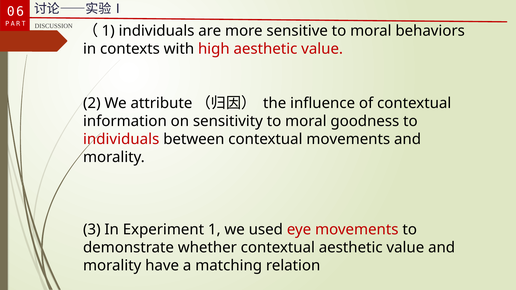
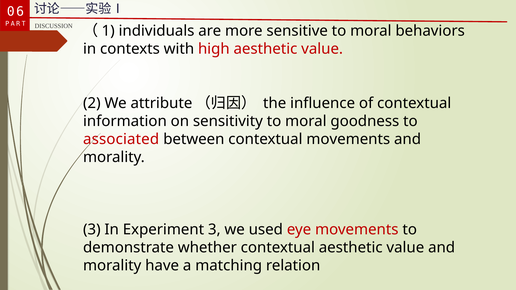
individuals: individuals -> associated (121, 139)
Experiment 1: 1 -> 3 (214, 230)
